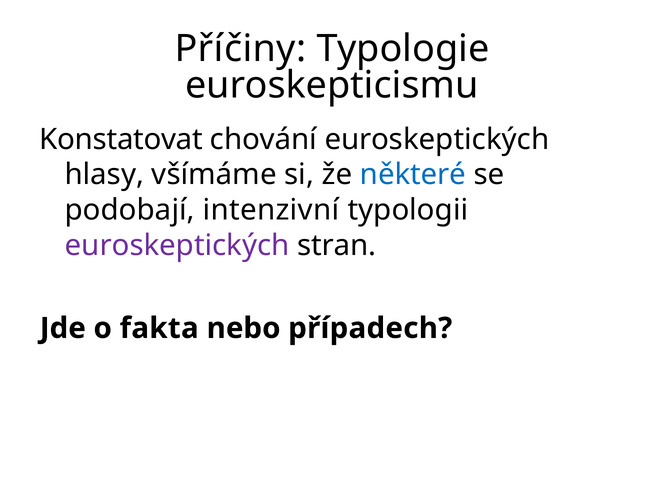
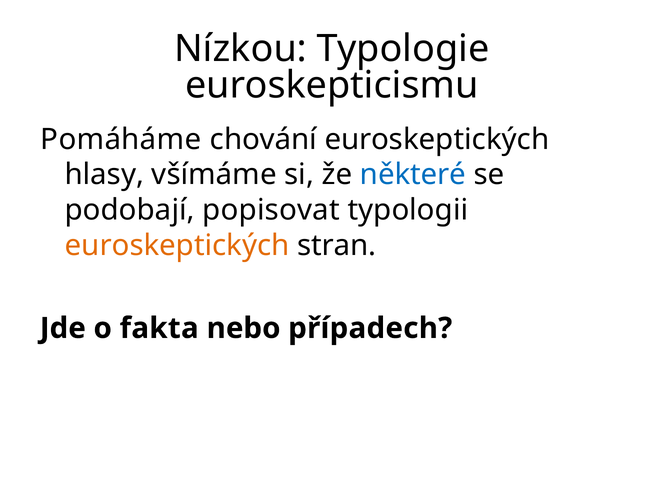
Příčiny: Příčiny -> Nízkou (241, 49)
Konstatovat: Konstatovat -> Pomáháme (121, 139)
intenzivní: intenzivní -> popisovat (271, 210)
euroskeptických colour: purple -> orange (177, 246)
